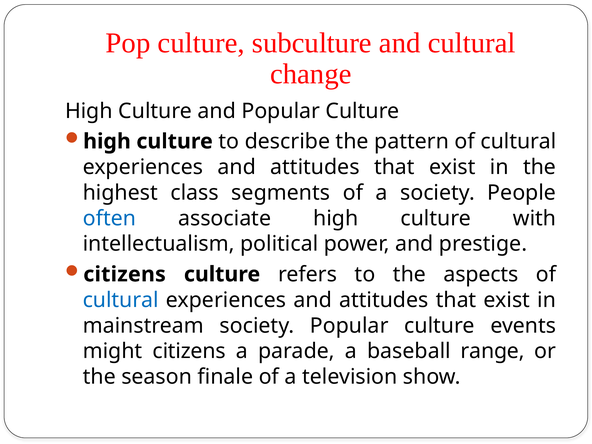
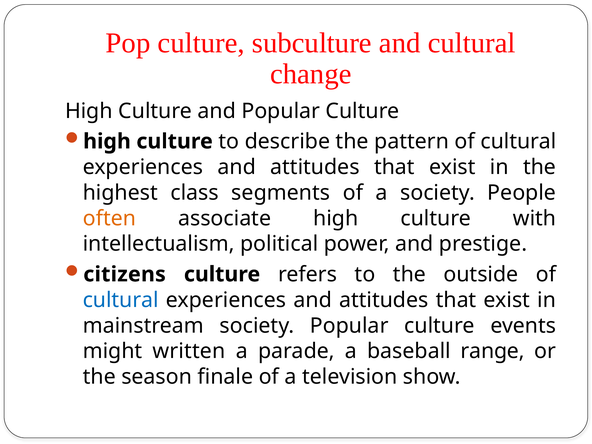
often colour: blue -> orange (109, 218)
aspects: aspects -> outside (481, 274)
might citizens: citizens -> written (189, 351)
